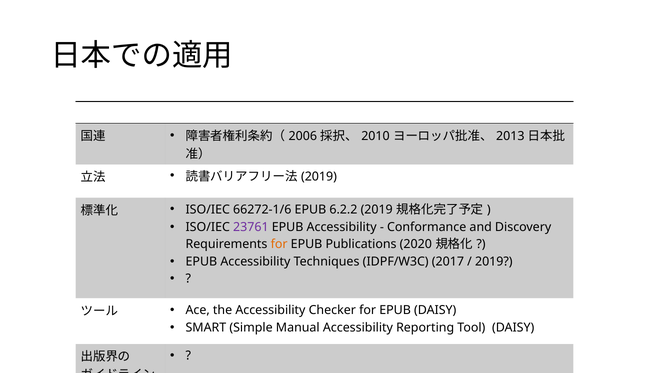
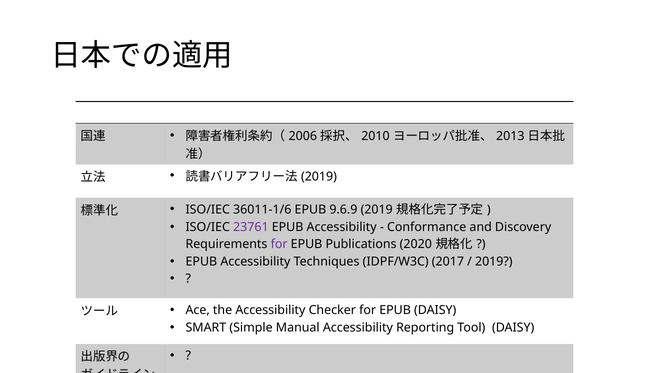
66272-1/6: 66272-1/6 -> 36011-1/6 (262, 210)
6.2.2: 6.2.2 -> 9.6.9 (343, 210)
for colour: orange -> purple (279, 244)
